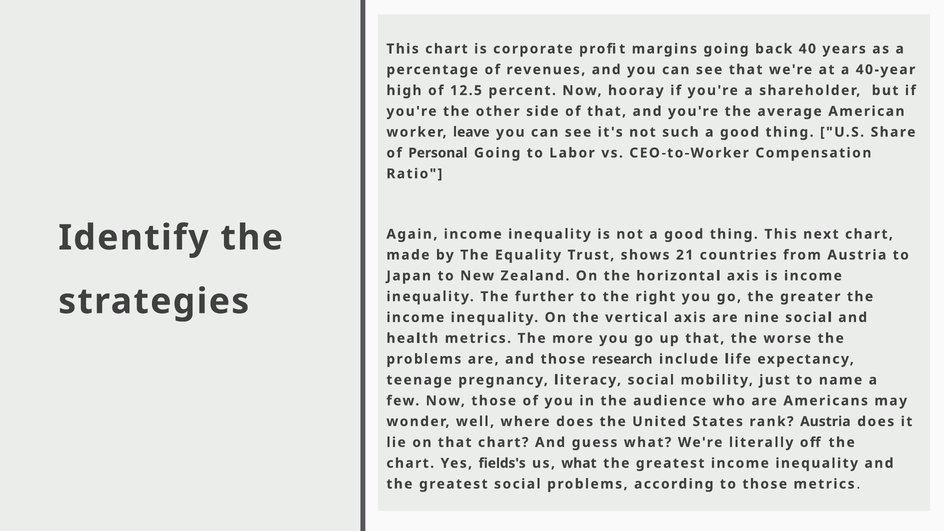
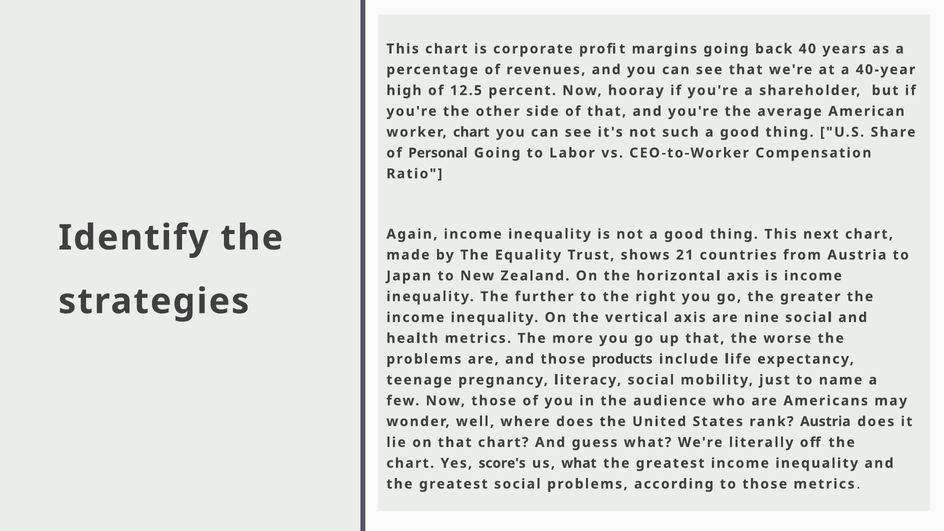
worker leave: leave -> chart (471, 132)
research: research -> products (622, 359)
fields's: fields's -> score's (502, 463)
